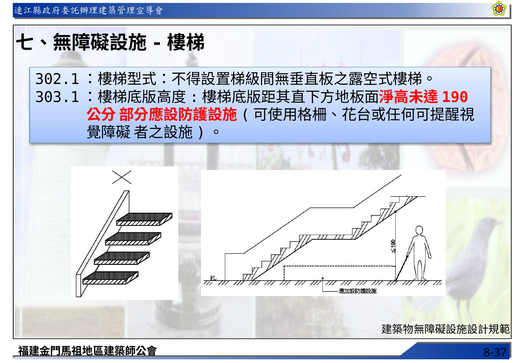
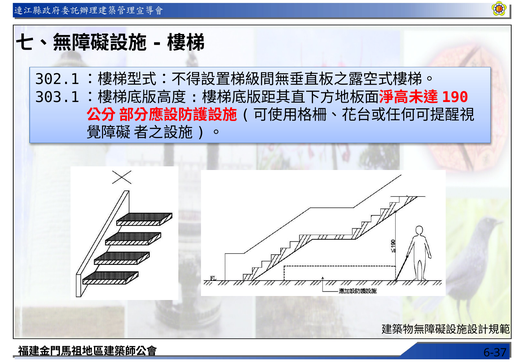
8-37: 8-37 -> 6-37 (495, 353)
